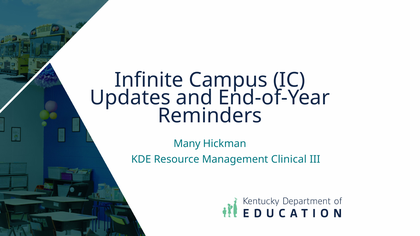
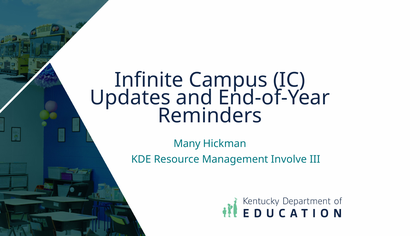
Clinical: Clinical -> Involve (289, 160)
